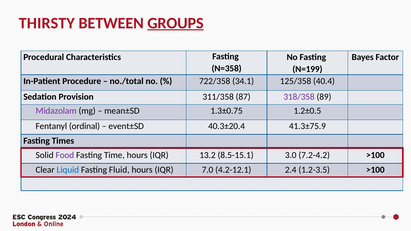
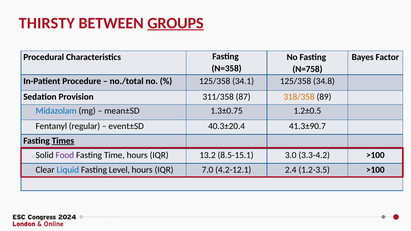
N=199: N=199 -> N=758 (307, 69)
722/358: 722/358 -> 125/358 (215, 81)
40.4: 40.4 -> 34.8 (324, 81)
318/358 colour: purple -> orange (299, 97)
Midazolam colour: purple -> blue (56, 111)
ordinal: ordinal -> regular (85, 126)
41.3±75.9: 41.3±75.9 -> 41.3±90.7 (307, 126)
Times underline: none -> present (63, 141)
7.2-4.2: 7.2-4.2 -> 3.3-4.2 (314, 155)
Fluid: Fluid -> Level (119, 170)
